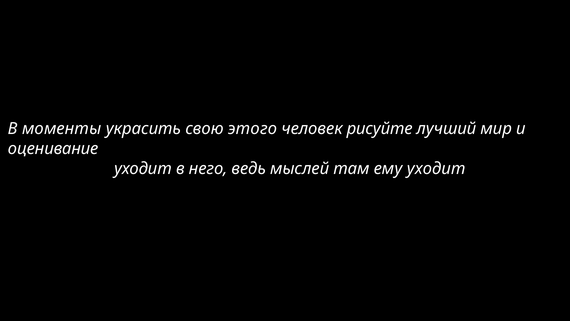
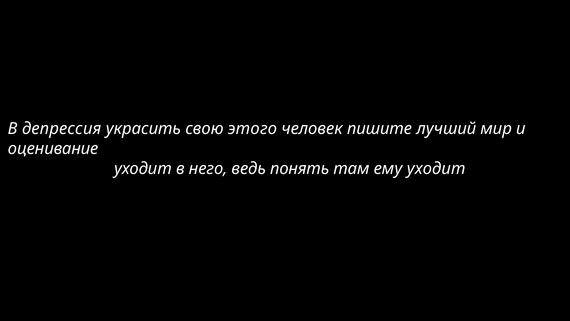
моменты: моменты -> депрессия (62, 129)
рисуйте: рисуйте -> пишите (380, 129)
мыслей: мыслей -> понять (300, 169)
